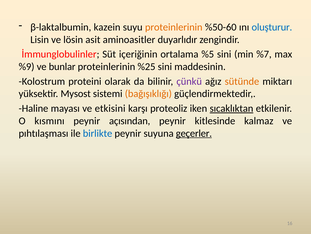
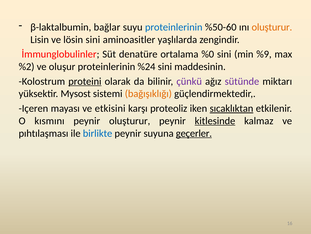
kazein: kazein -> bağlar (107, 27)
proteinlerinin colour: orange -> blue (174, 27)
oluşturur colour: blue -> orange (272, 27)
lösin asit: asit -> sini (93, 40)
duyarlıdır: duyarlıdır -> yaşlılarda (177, 40)
içeriğinin: içeriğinin -> denatüre (138, 54)
%5: %5 -> %0 (208, 54)
%7: %7 -> %9 (264, 54)
%9: %9 -> %2 (27, 67)
bunlar: bunlar -> oluşur (62, 67)
%25: %25 -> %24 (146, 67)
proteini underline: none -> present (85, 81)
sütünde colour: orange -> purple (242, 81)
Haline: Haline -> Içeren (33, 108)
peynir açısından: açısından -> oluşturur (130, 120)
kitlesinde underline: none -> present (215, 120)
